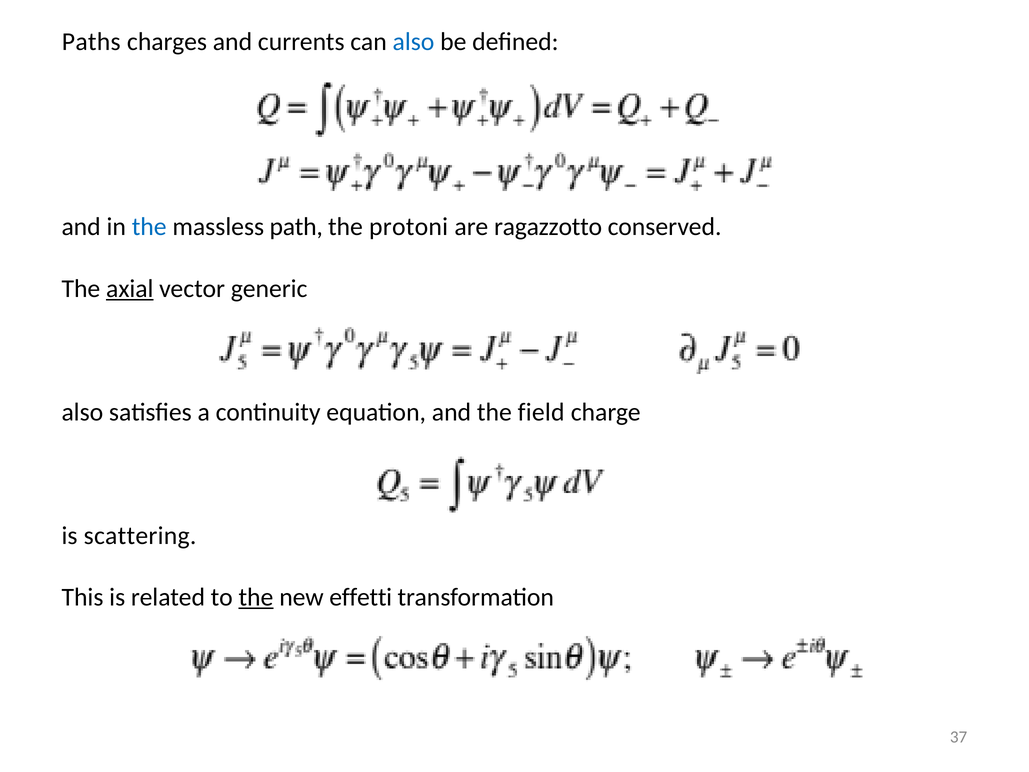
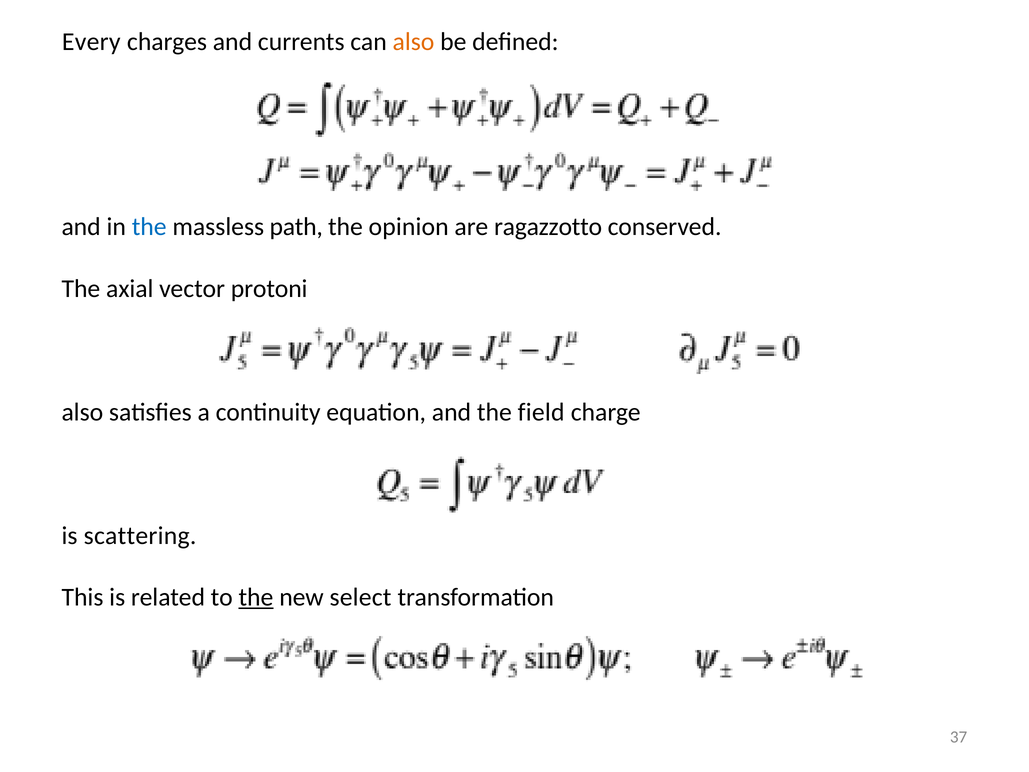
Paths: Paths -> Every (91, 42)
also colour: blue -> orange (414, 42)
protoni: protoni -> opinion (409, 227)
axial underline: present -> none (130, 289)
generic: generic -> protoni (269, 289)
effetti: effetti -> select (360, 597)
